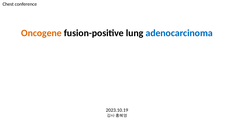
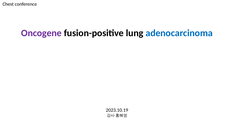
Oncogene colour: orange -> purple (41, 33)
